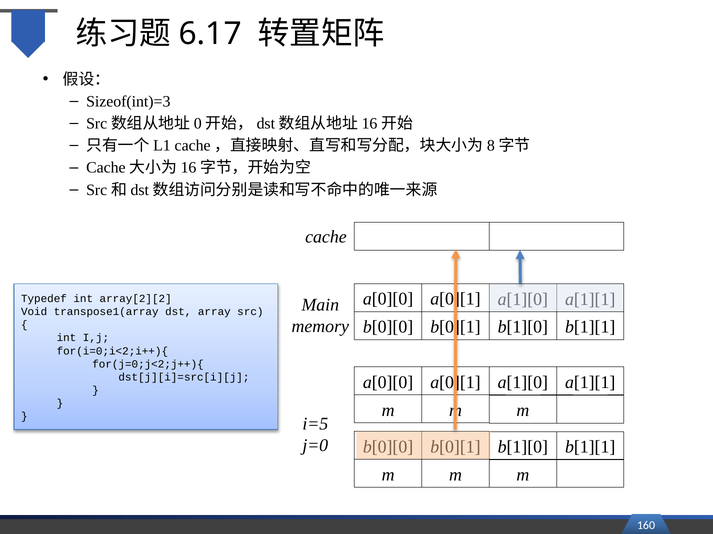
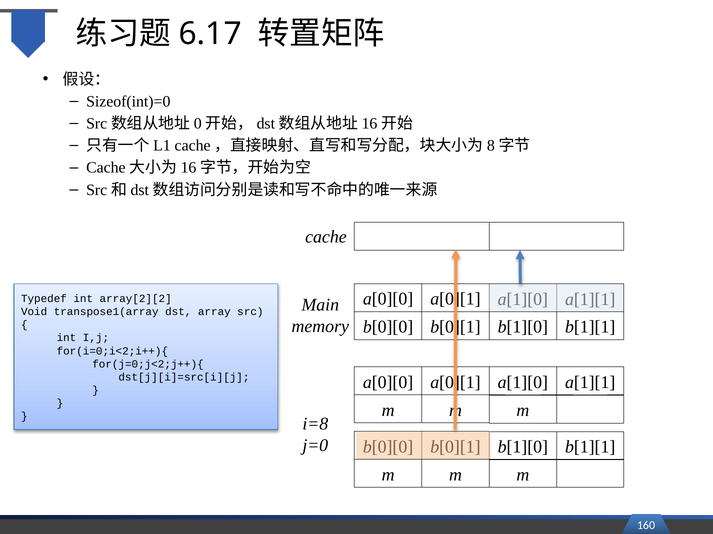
Sizeof(int)=3: Sizeof(int)=3 -> Sizeof(int)=0 (128, 102)
i=5: i=5 -> i=8 (315, 425)
